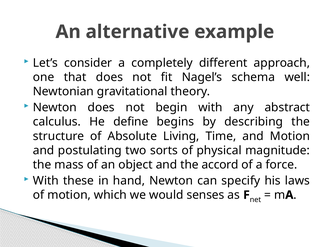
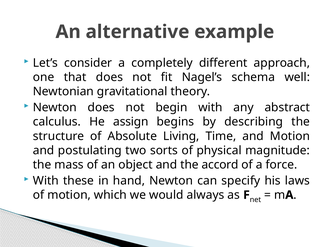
define: define -> assign (131, 122)
senses: senses -> always (205, 195)
